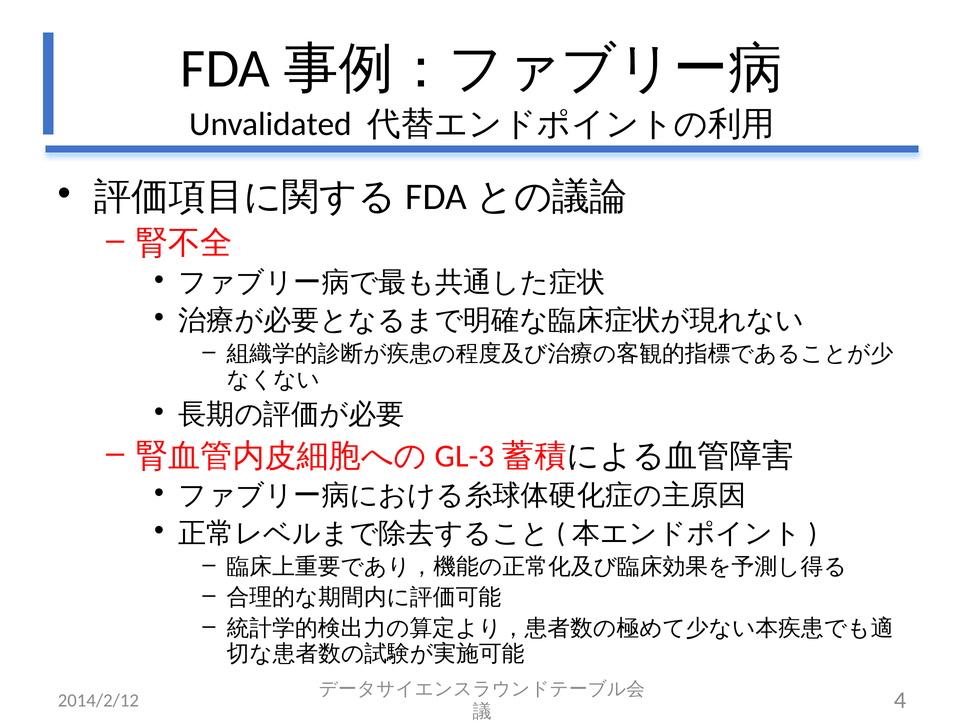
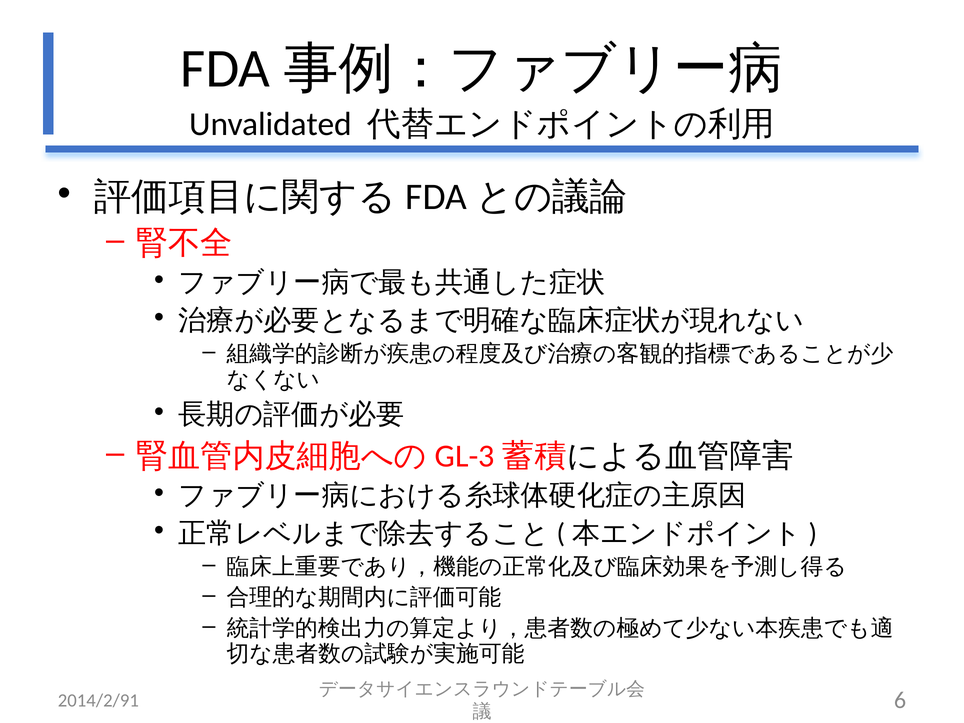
2014/2/12: 2014/2/12 -> 2014/2/91 (98, 700)
4: 4 -> 6 (900, 700)
